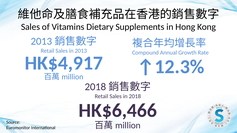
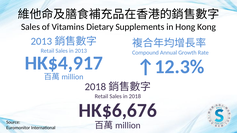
HK$6,466: HK$6,466 -> HK$6,676 (118, 111)
